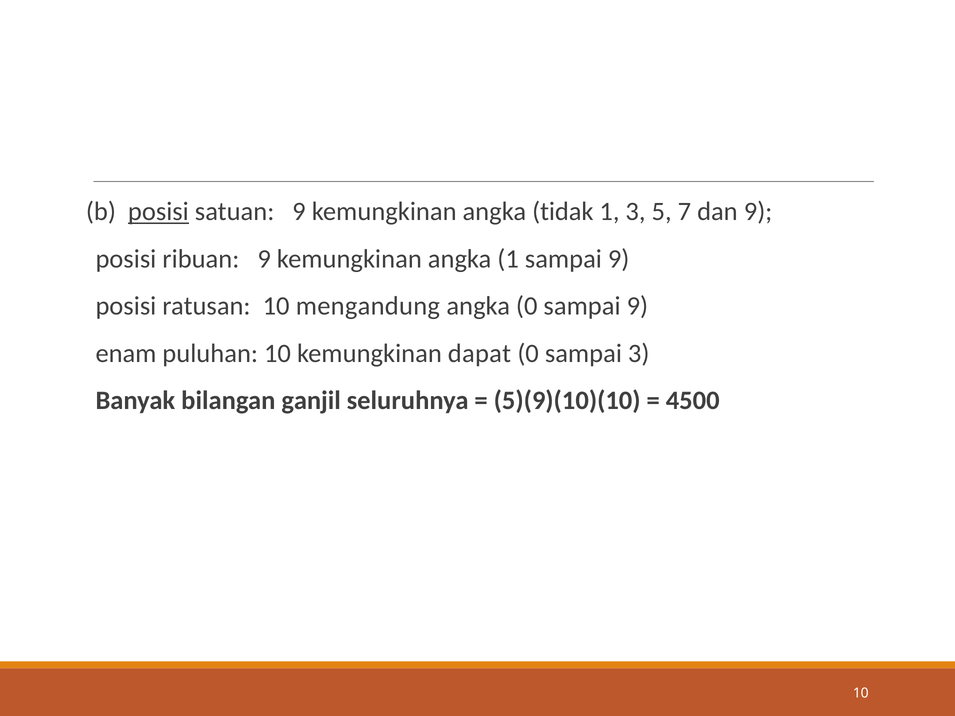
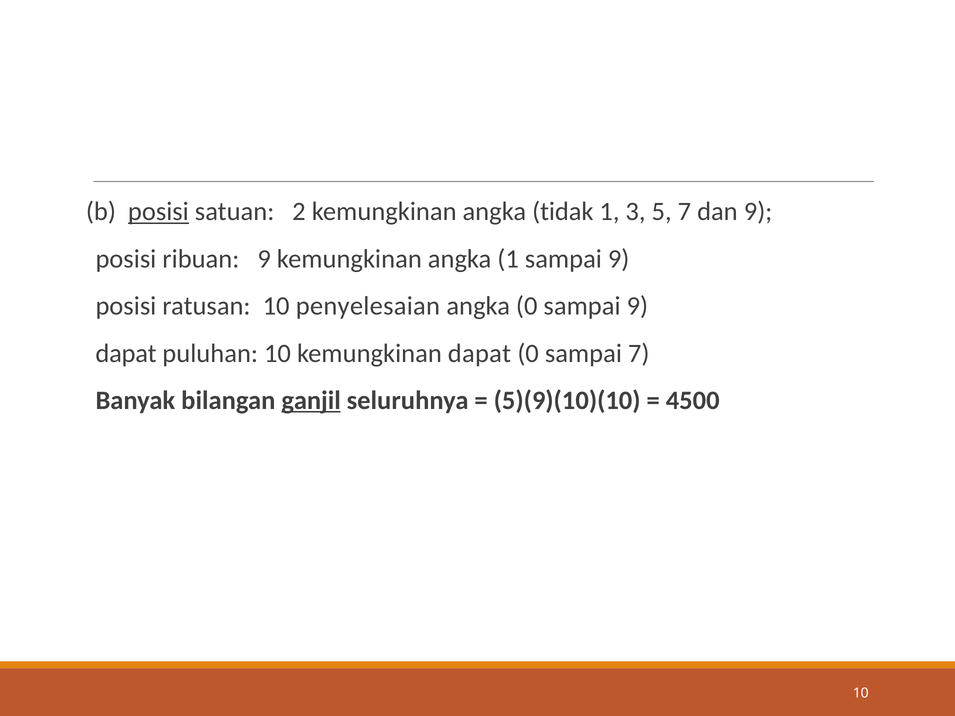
satuan 9: 9 -> 2 (299, 212)
mengandung: mengandung -> penyelesaian (368, 306)
enam: enam -> dapat (126, 353)
sampai 3: 3 -> 7 (639, 353)
ganjil underline: none -> present (311, 401)
